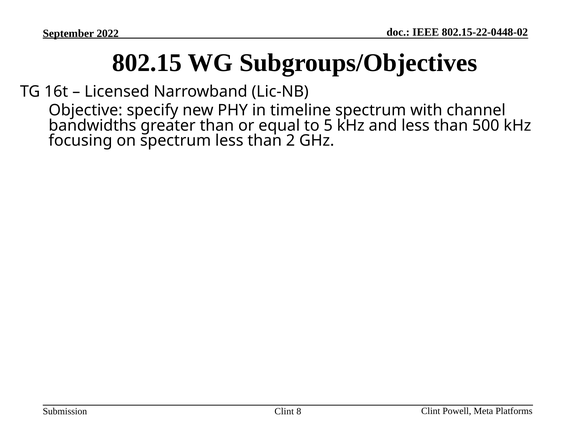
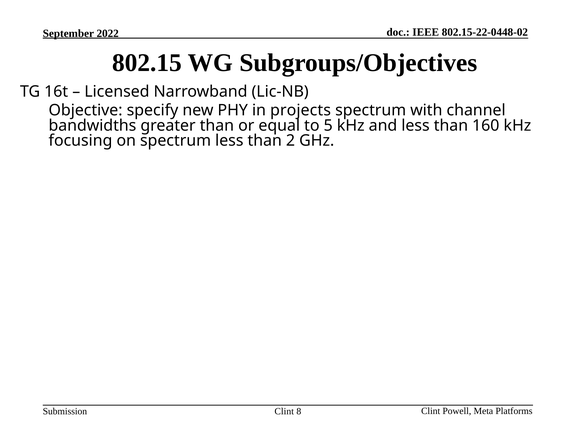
timeline: timeline -> projects (301, 110)
500: 500 -> 160 (486, 125)
